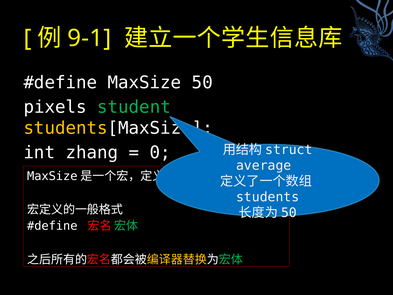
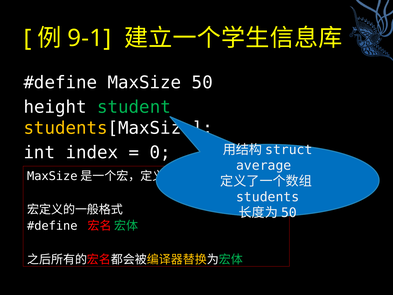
pixels: pixels -> height (55, 107)
zhang: zhang -> index (92, 152)
